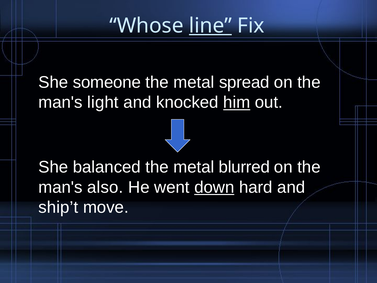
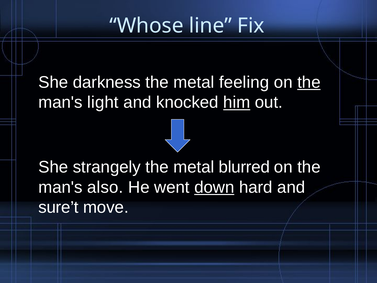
line underline: present -> none (210, 26)
someone: someone -> darkness (107, 82)
spread: spread -> feeling (244, 82)
the underline: none -> present (309, 82)
balanced: balanced -> strangely (107, 167)
ship’t: ship’t -> sure’t (58, 207)
